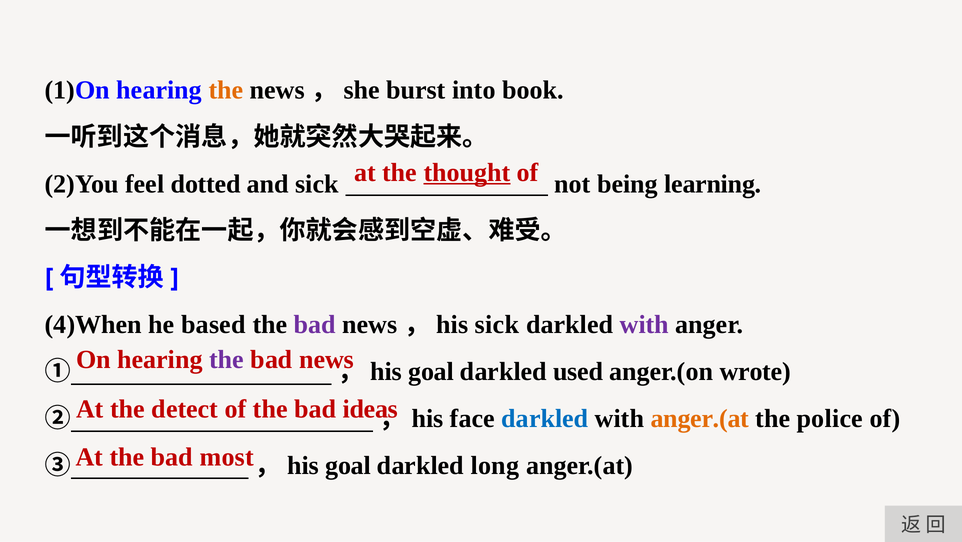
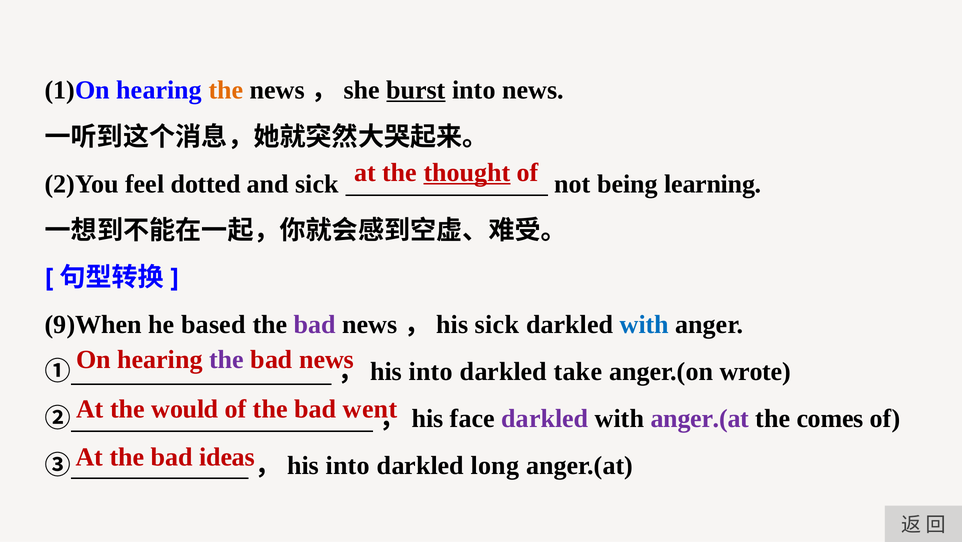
burst underline: none -> present (416, 90)
into book: book -> news (533, 90)
4)When: 4)When -> 9)When (93, 324)
with colour: purple -> blue (644, 324)
① ，his goal: goal -> into (431, 371)
used: used -> take (578, 371)
detect: detect -> would (185, 408)
ideas: ideas -> went (370, 408)
darkled colour: blue -> purple (545, 418)
anger.(at colour: orange -> purple (700, 418)
police: police -> comes (830, 418)
most: most -> ideas (227, 457)
③ ，his goal: goal -> into (348, 465)
